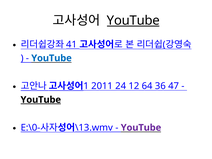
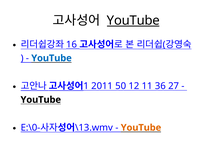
41: 41 -> 16 (72, 44)
24: 24 -> 50 (121, 86)
64: 64 -> 11 (147, 86)
47: 47 -> 27 (174, 86)
YouTube underline: present -> none (41, 100)
YouTube colour: purple -> orange (141, 128)
